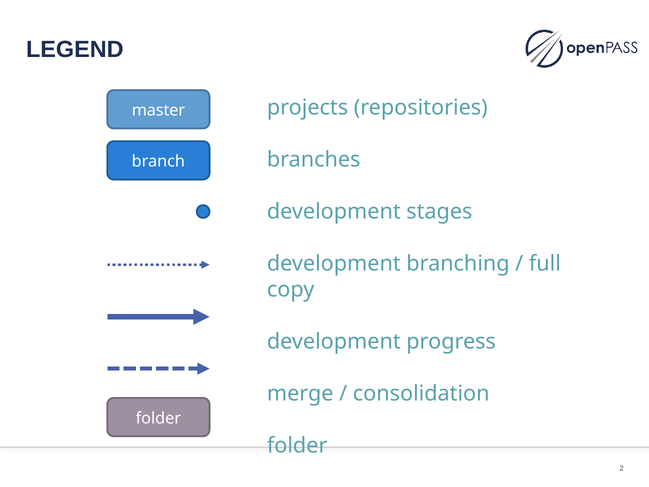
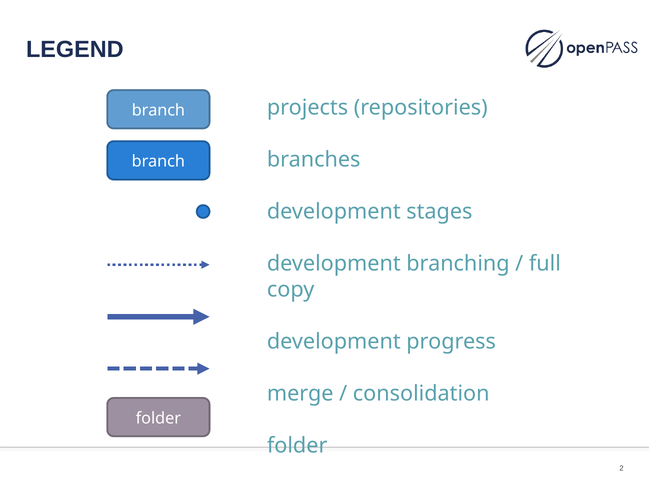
master: master -> branch (158, 110)
